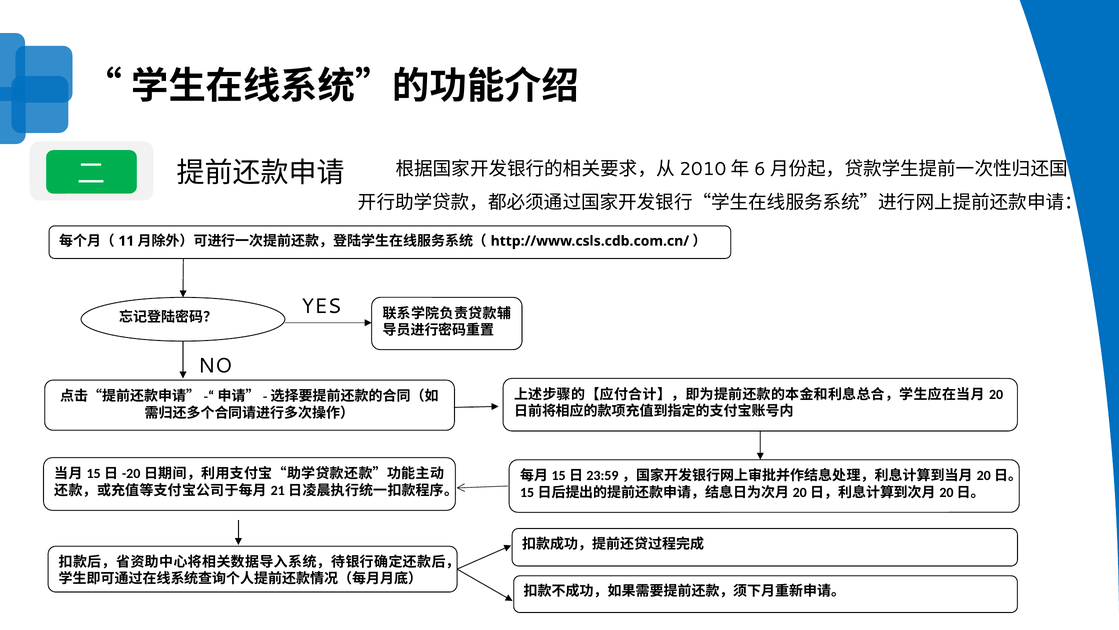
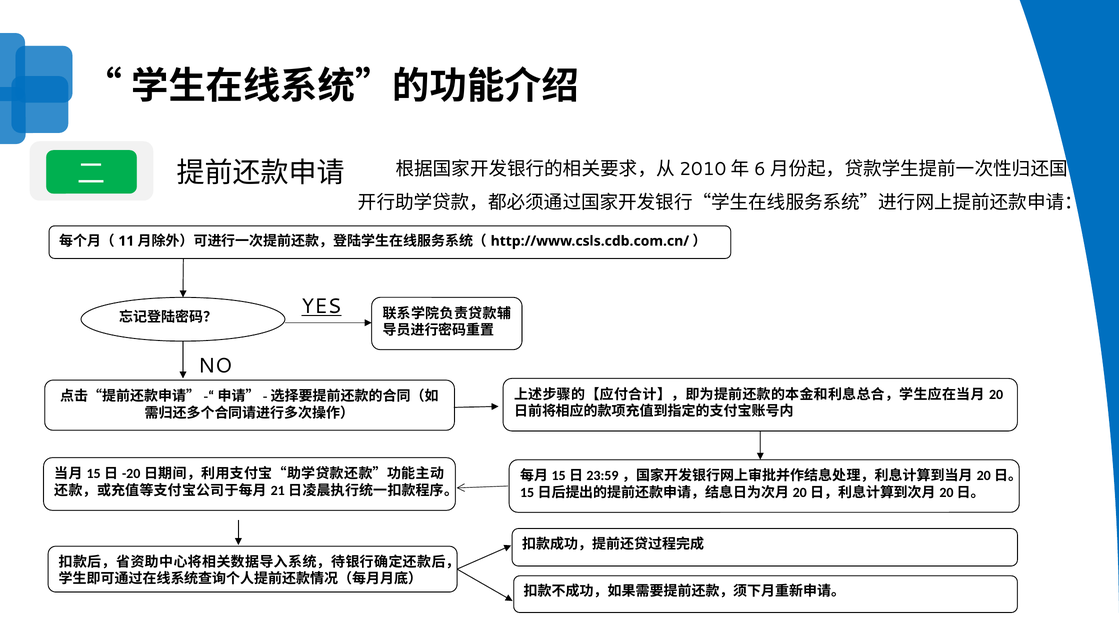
YES underline: none -> present (321, 306)
